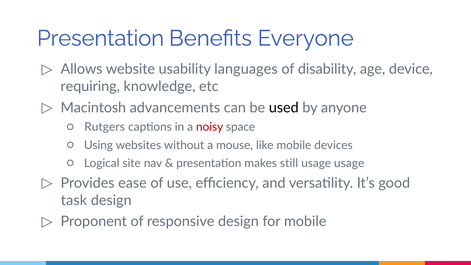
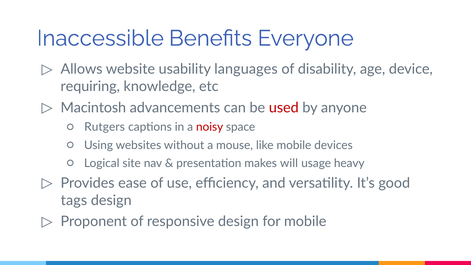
Presentation: Presentation -> Inaccessible (100, 38)
used colour: black -> red (284, 108)
still: still -> will (289, 163)
usage usage: usage -> heavy (349, 163)
task: task -> tags (74, 200)
